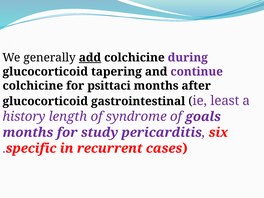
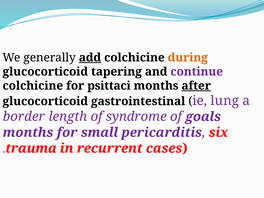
during colour: purple -> orange (188, 58)
after underline: none -> present (196, 86)
least: least -> lung (225, 101)
history: history -> border (24, 117)
study: study -> small (100, 132)
specific: specific -> trauma (31, 148)
